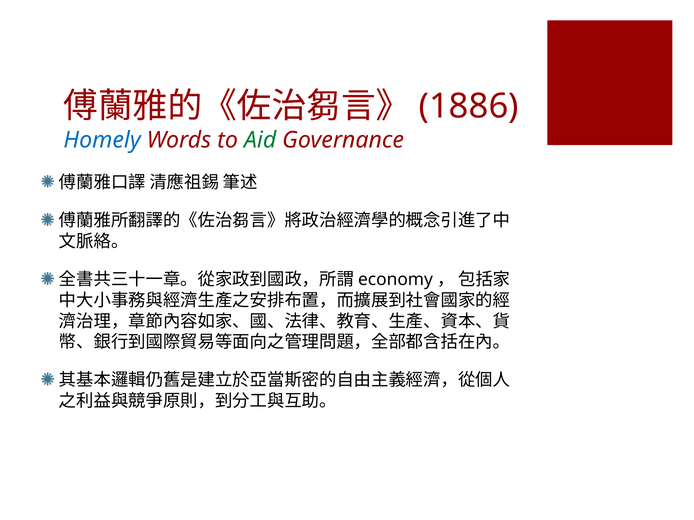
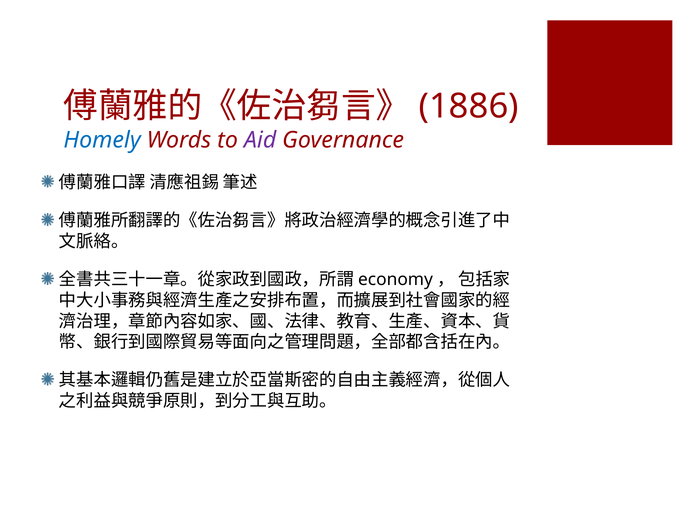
Aid colour: green -> purple (260, 140)
